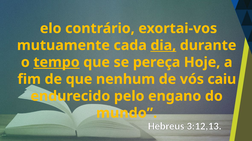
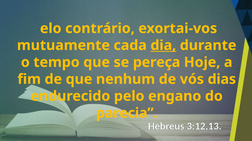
tempo underline: present -> none (57, 63)
caiu: caiu -> dias (222, 80)
mundo: mundo -> parecia (127, 114)
